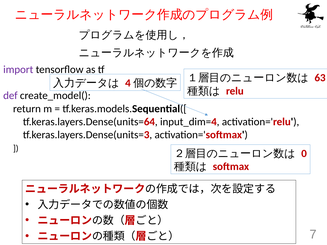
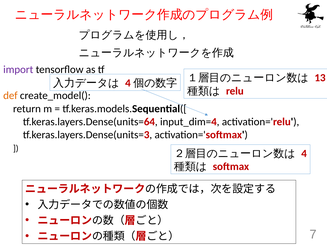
63: 63 -> 13 (320, 78)
def colour: purple -> orange (10, 96)
0: 0 -> 4 (304, 154)
